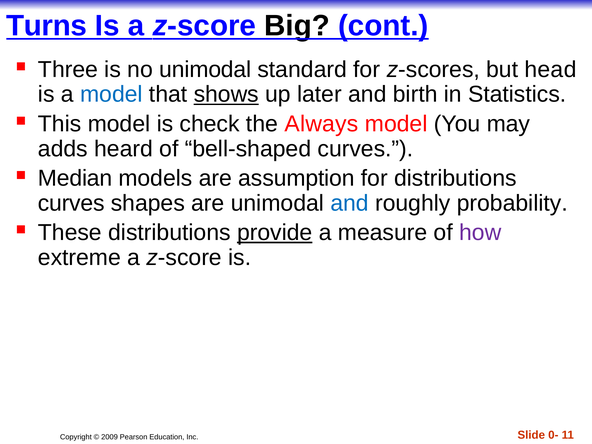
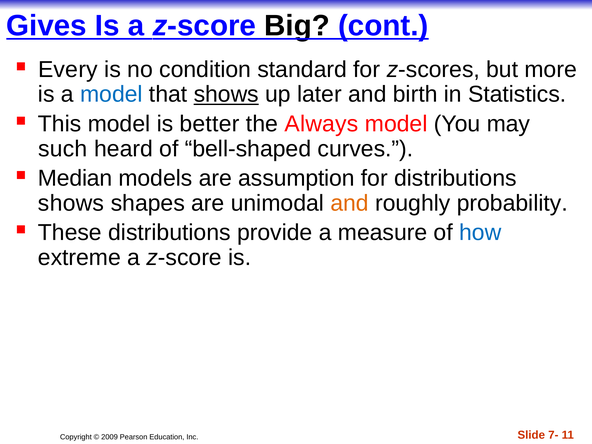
Turns: Turns -> Gives (46, 26)
Three: Three -> Every (68, 70)
no unimodal: unimodal -> condition (205, 70)
head: head -> more (551, 70)
check: check -> better (210, 124)
adds: adds -> such (63, 149)
curves: curves -> shows (71, 203)
and colour: blue -> orange (350, 203)
provide underline: present -> none (275, 233)
how colour: purple -> blue (480, 233)
0-: 0- -> 7- (553, 435)
